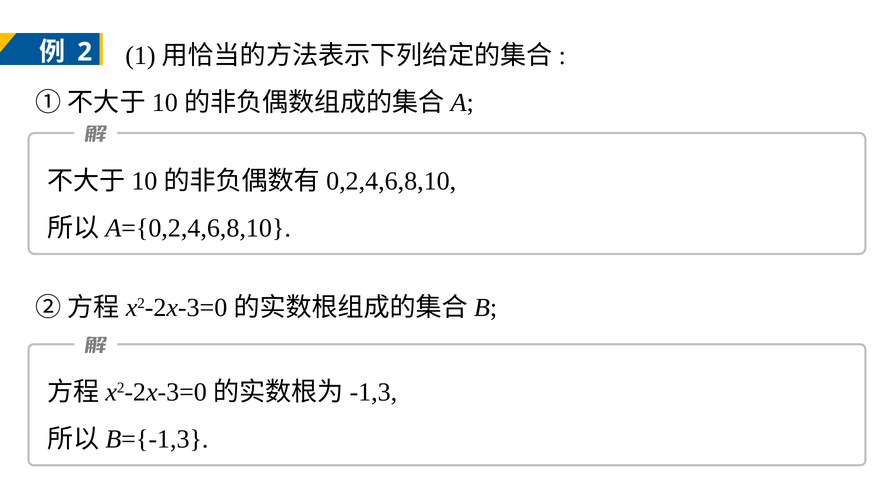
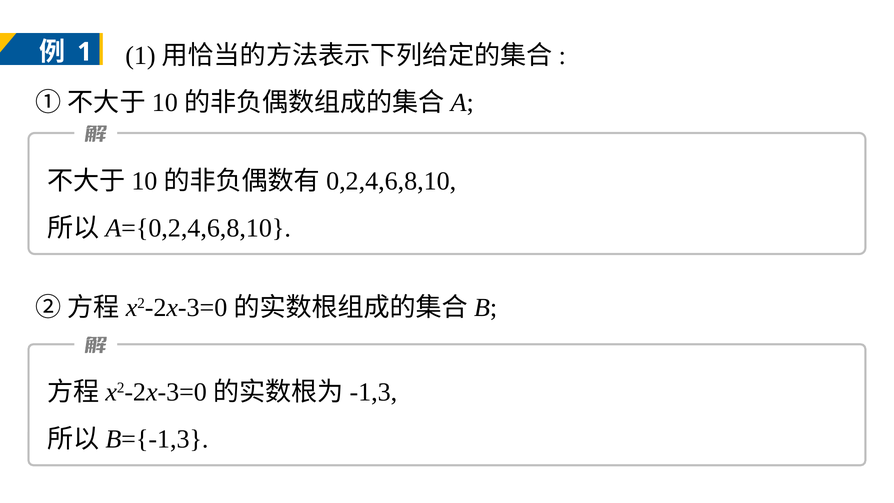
2: 2 -> 1 (85, 52)
